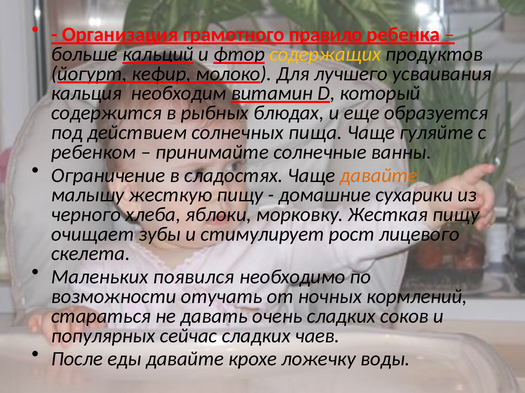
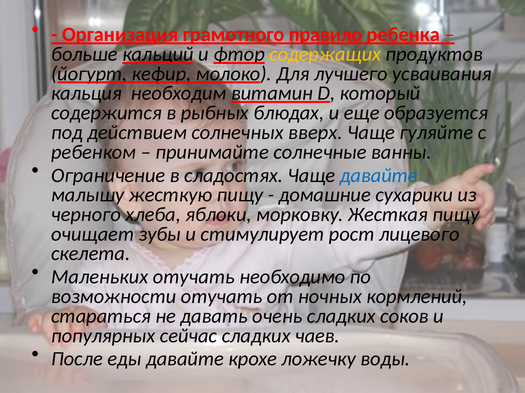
пища: пища -> вверх (315, 133)
давайте colour: orange -> blue (379, 176)
Маленьких появился: появился -> отучать (194, 277)
